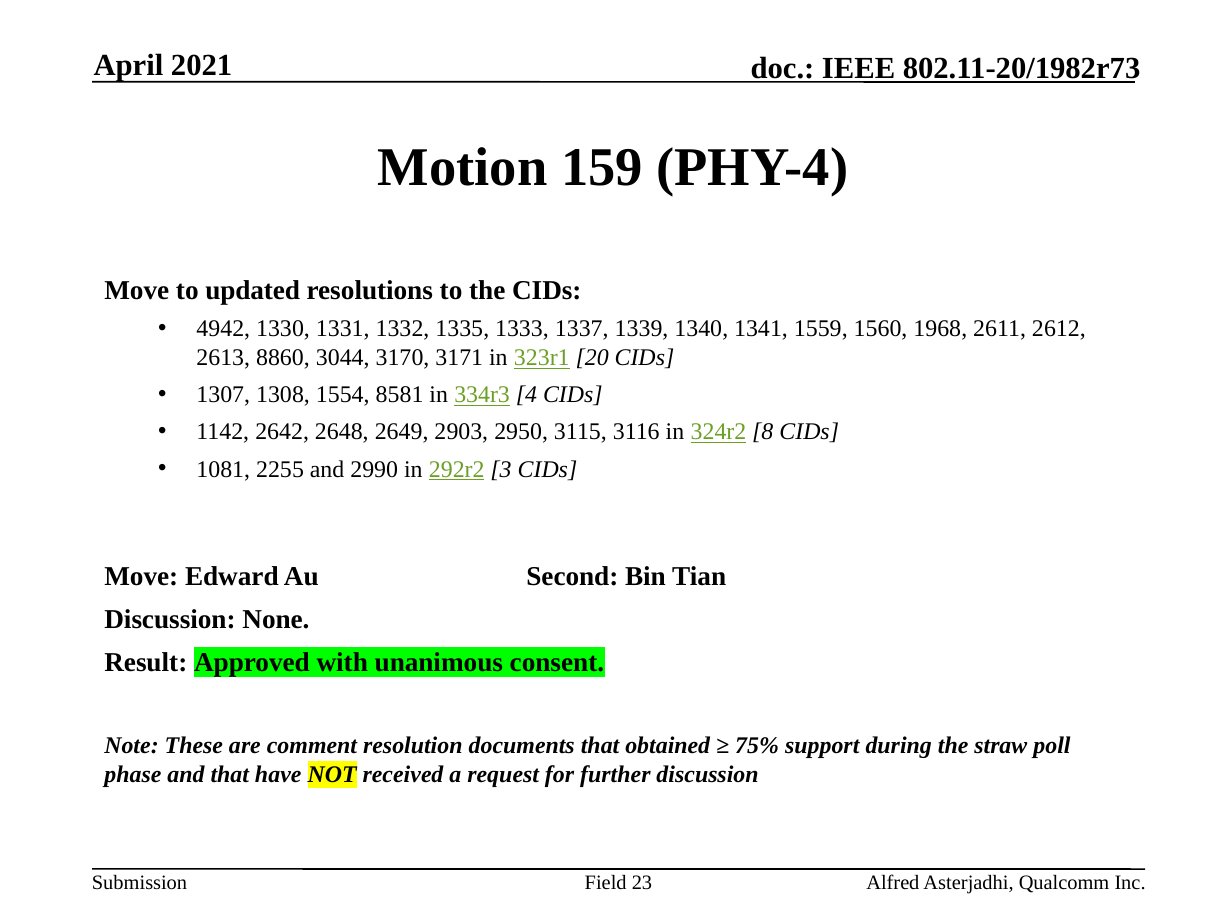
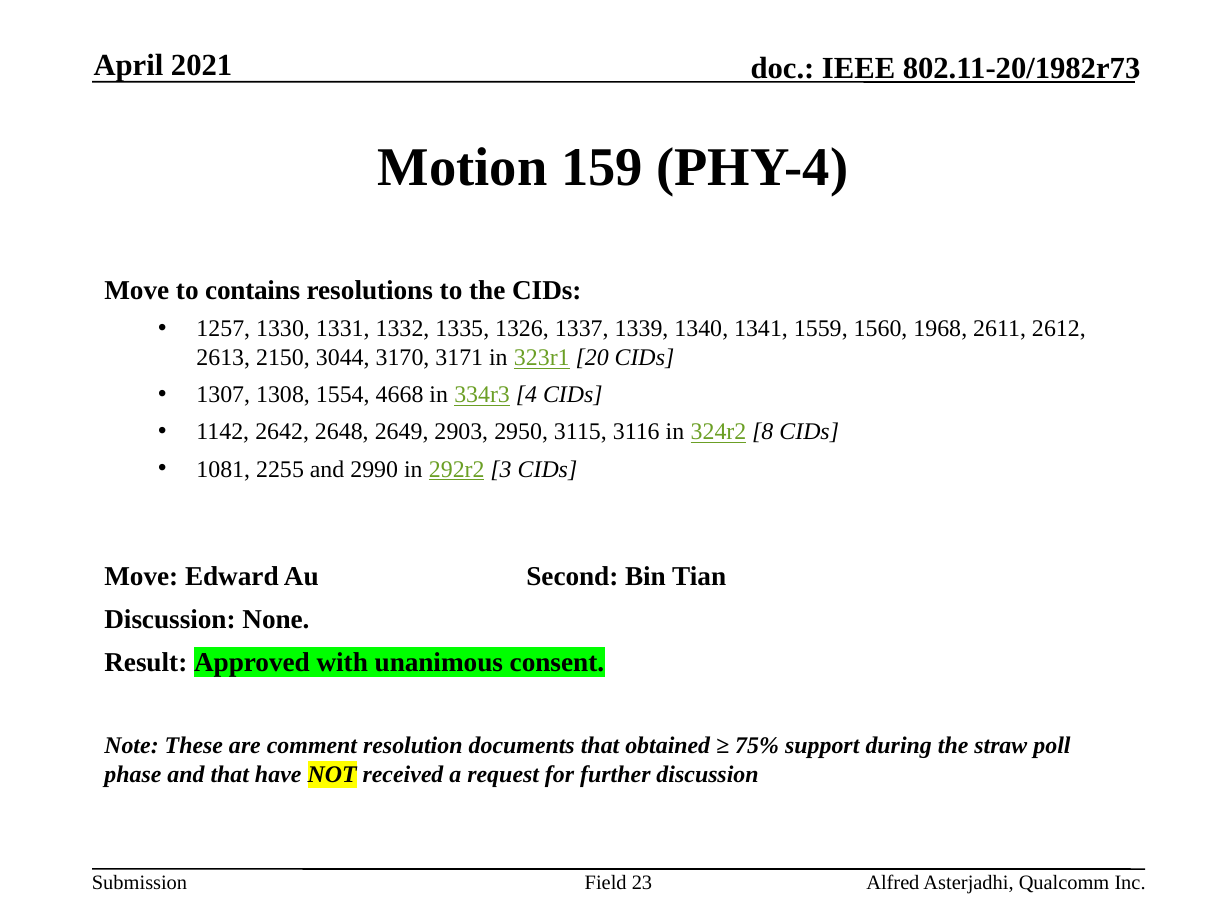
updated: updated -> contains (253, 290)
4942: 4942 -> 1257 (223, 329)
1333: 1333 -> 1326 (522, 329)
8860: 8860 -> 2150 (283, 358)
8581: 8581 -> 4668 (400, 395)
